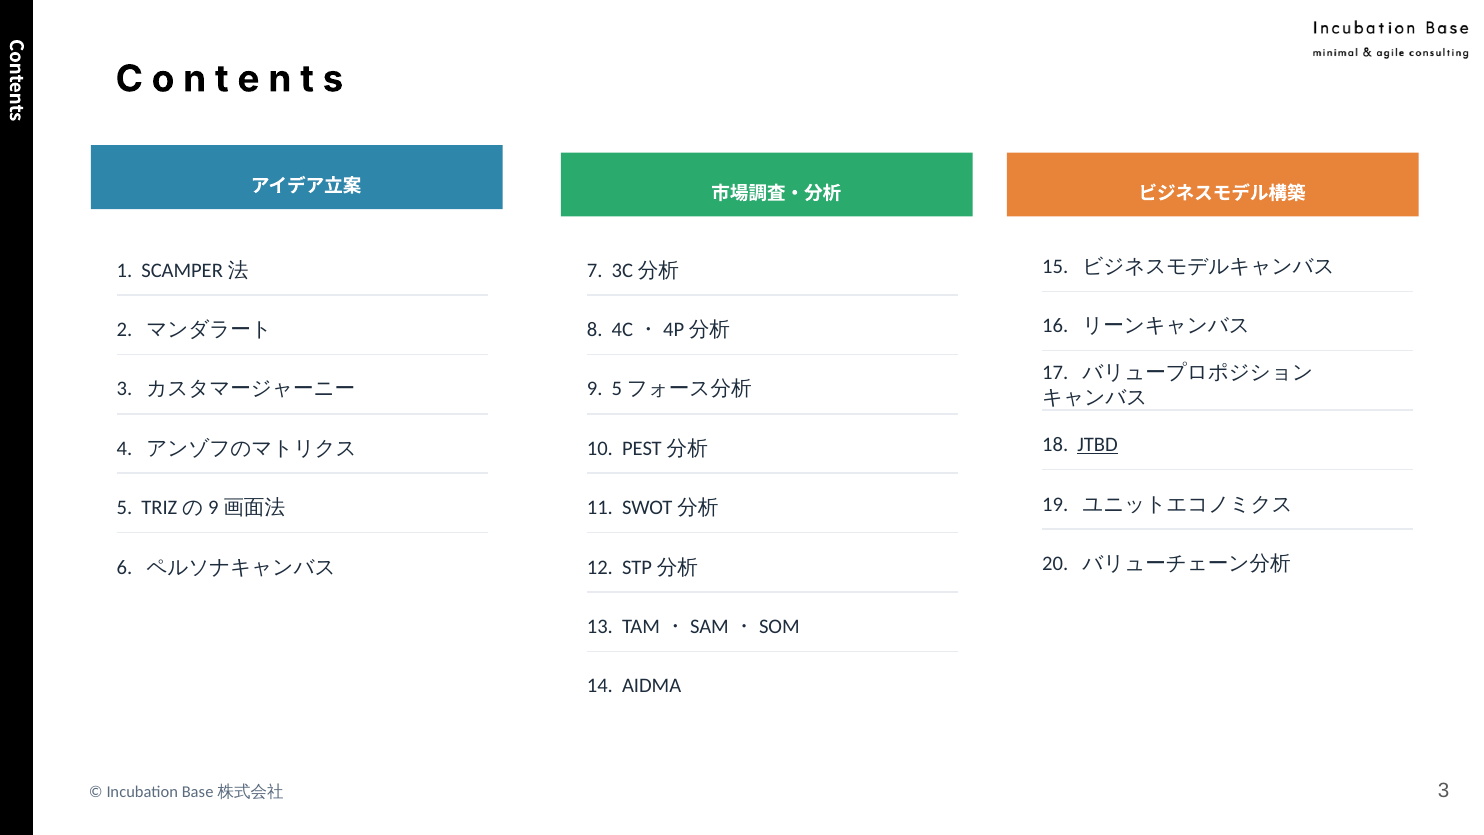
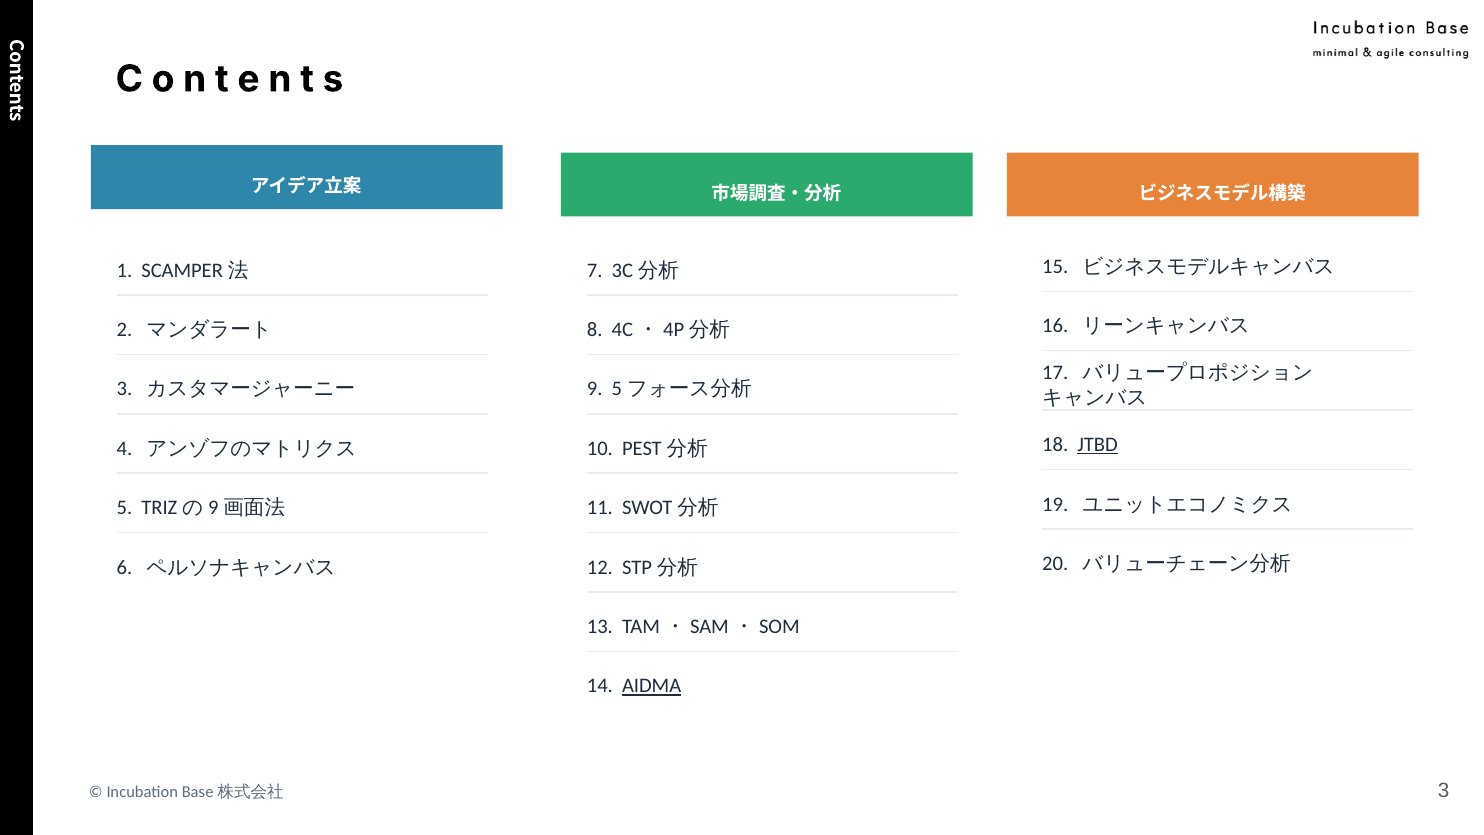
AIDMA underline: none -> present (652, 686)
